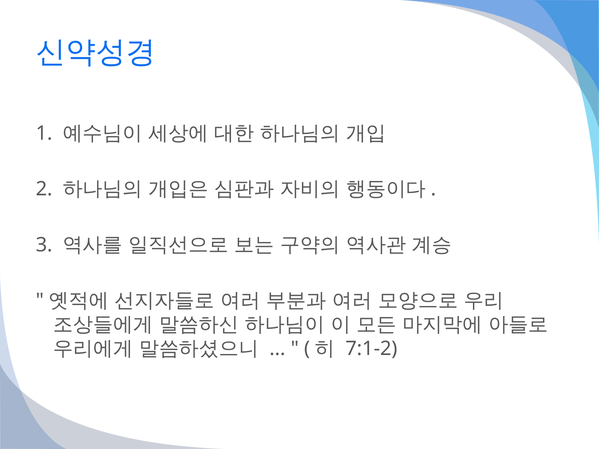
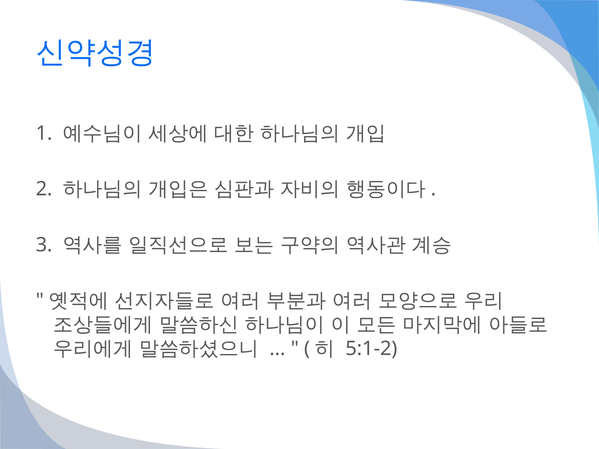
7:1-2: 7:1-2 -> 5:1-2 (372, 349)
